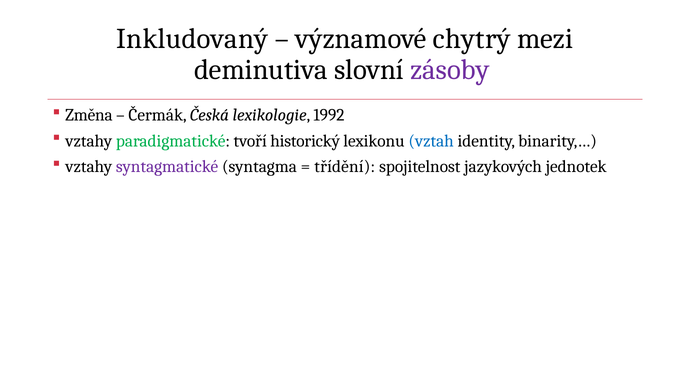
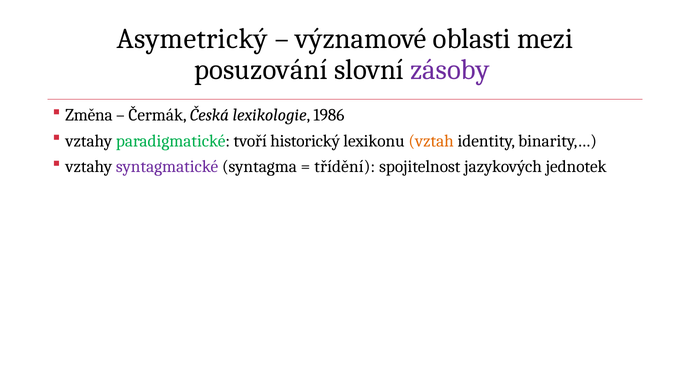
Inkludovaný: Inkludovaný -> Asymetrický (192, 39)
chytrý: chytrý -> oblasti (472, 39)
deminutiva: deminutiva -> posuzování (261, 70)
1992: 1992 -> 1986 (329, 115)
vztah colour: blue -> orange (431, 141)
